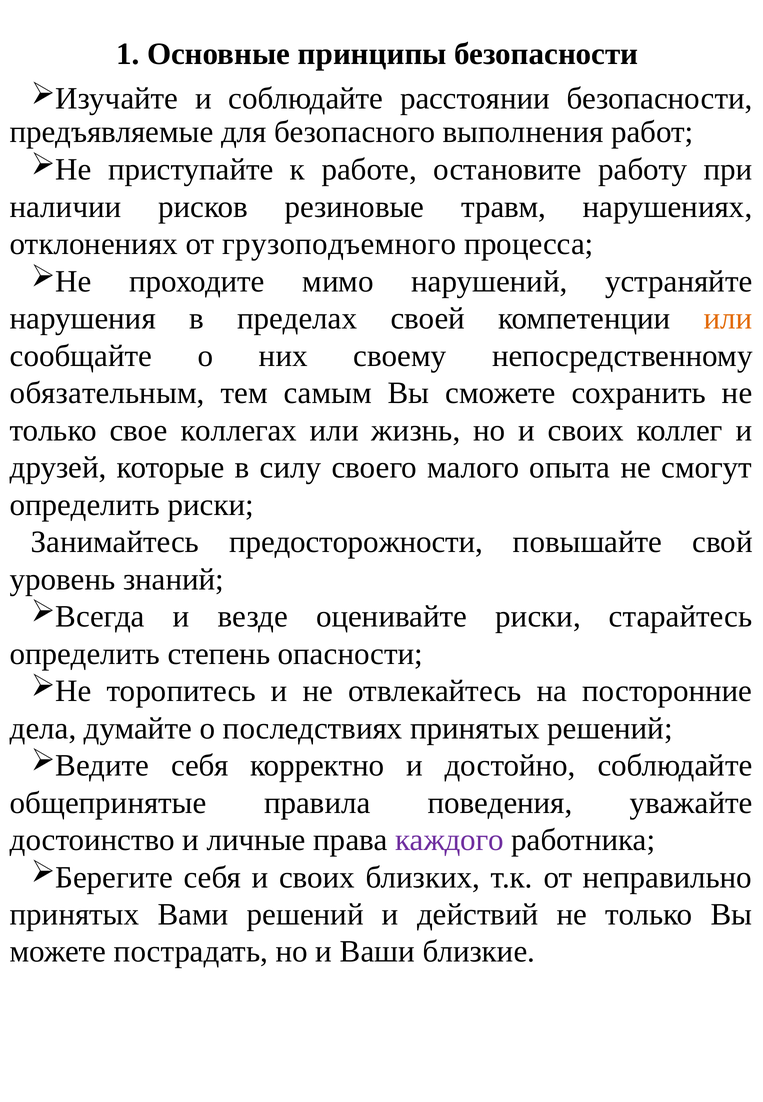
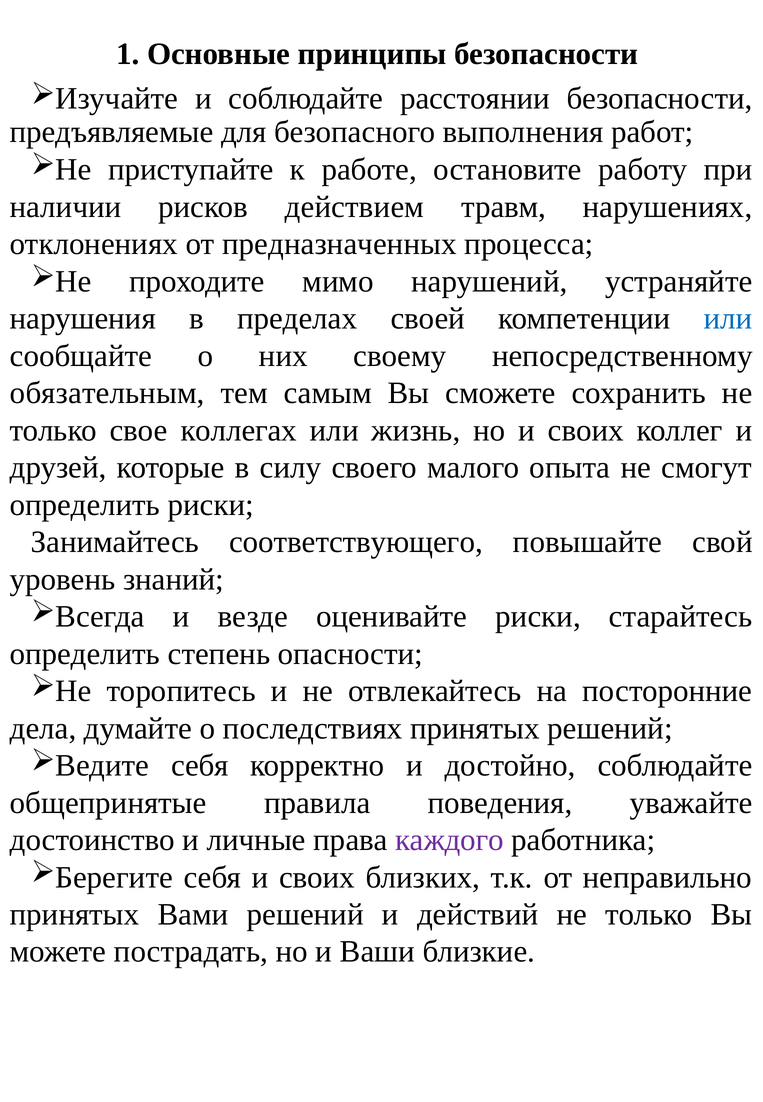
резиновые: резиновые -> действием (354, 207)
грузоподъемного: грузоподъемного -> предназначенных (339, 244)
или colour: orange -> blue (728, 319)
предосторожности: предосторожности -> соответствующего (356, 542)
